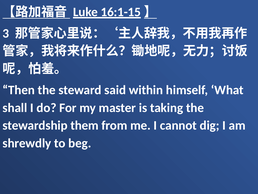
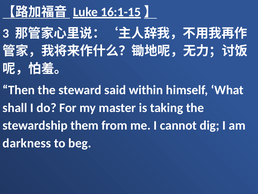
shrewdly: shrewdly -> darkness (27, 143)
